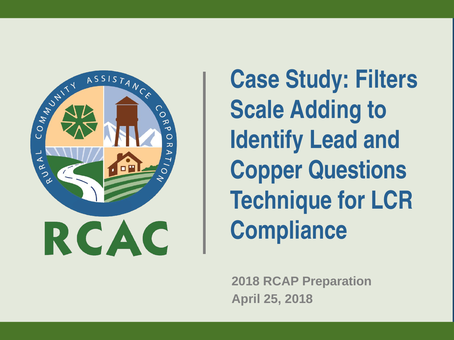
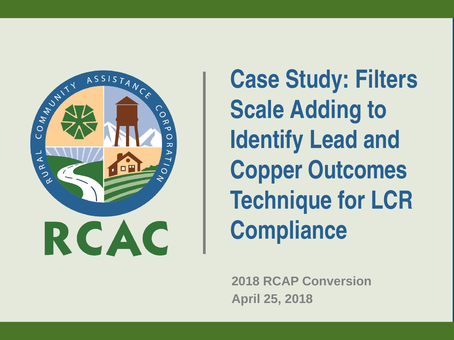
Questions: Questions -> Outcomes (358, 170)
Preparation: Preparation -> Conversion (337, 282)
